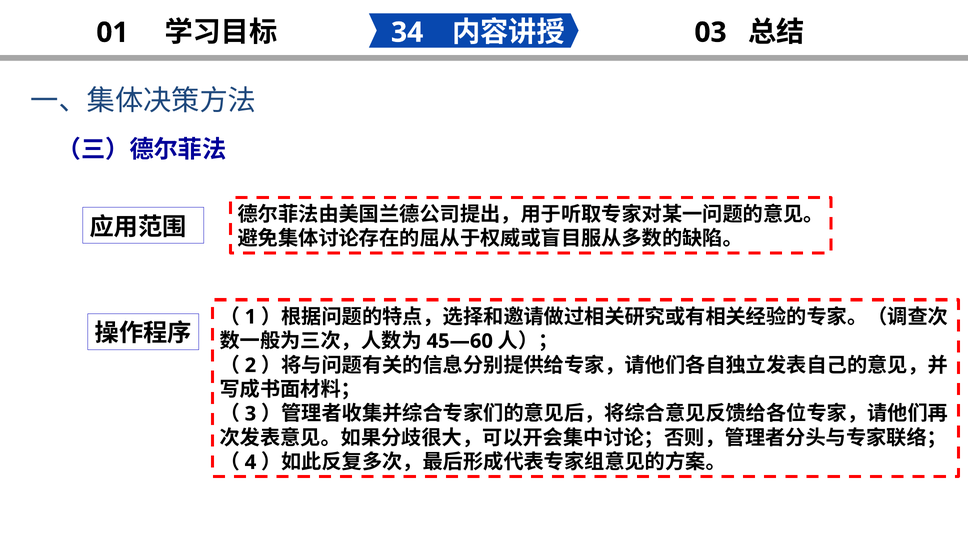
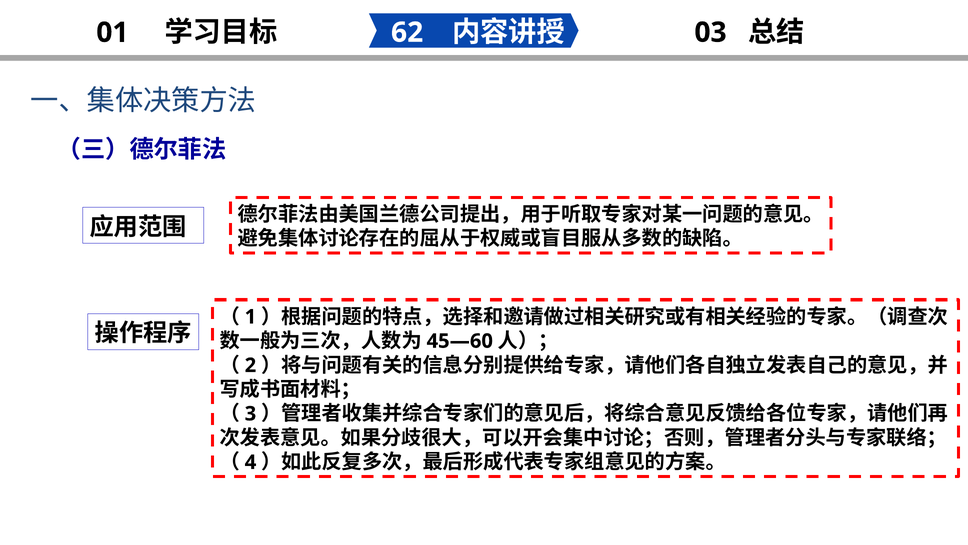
34: 34 -> 62 (407, 32)
